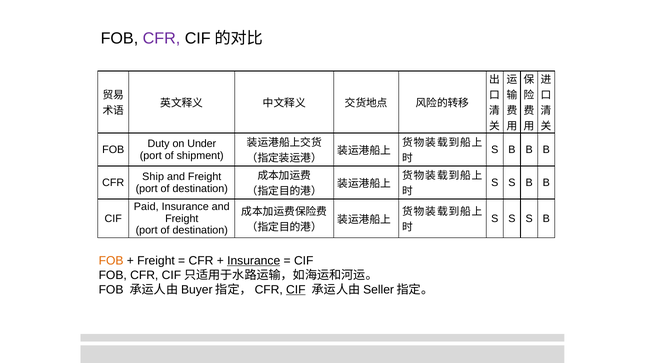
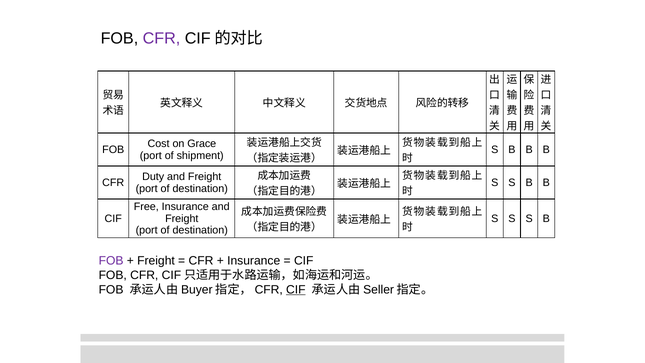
Duty: Duty -> Cost (159, 144)
Under: Under -> Grace (202, 144)
Ship: Ship -> Duty (153, 177)
Paid: Paid -> Free (146, 206)
FOB colour: orange -> purple (111, 260)
Insurance underline: present -> none (254, 260)
